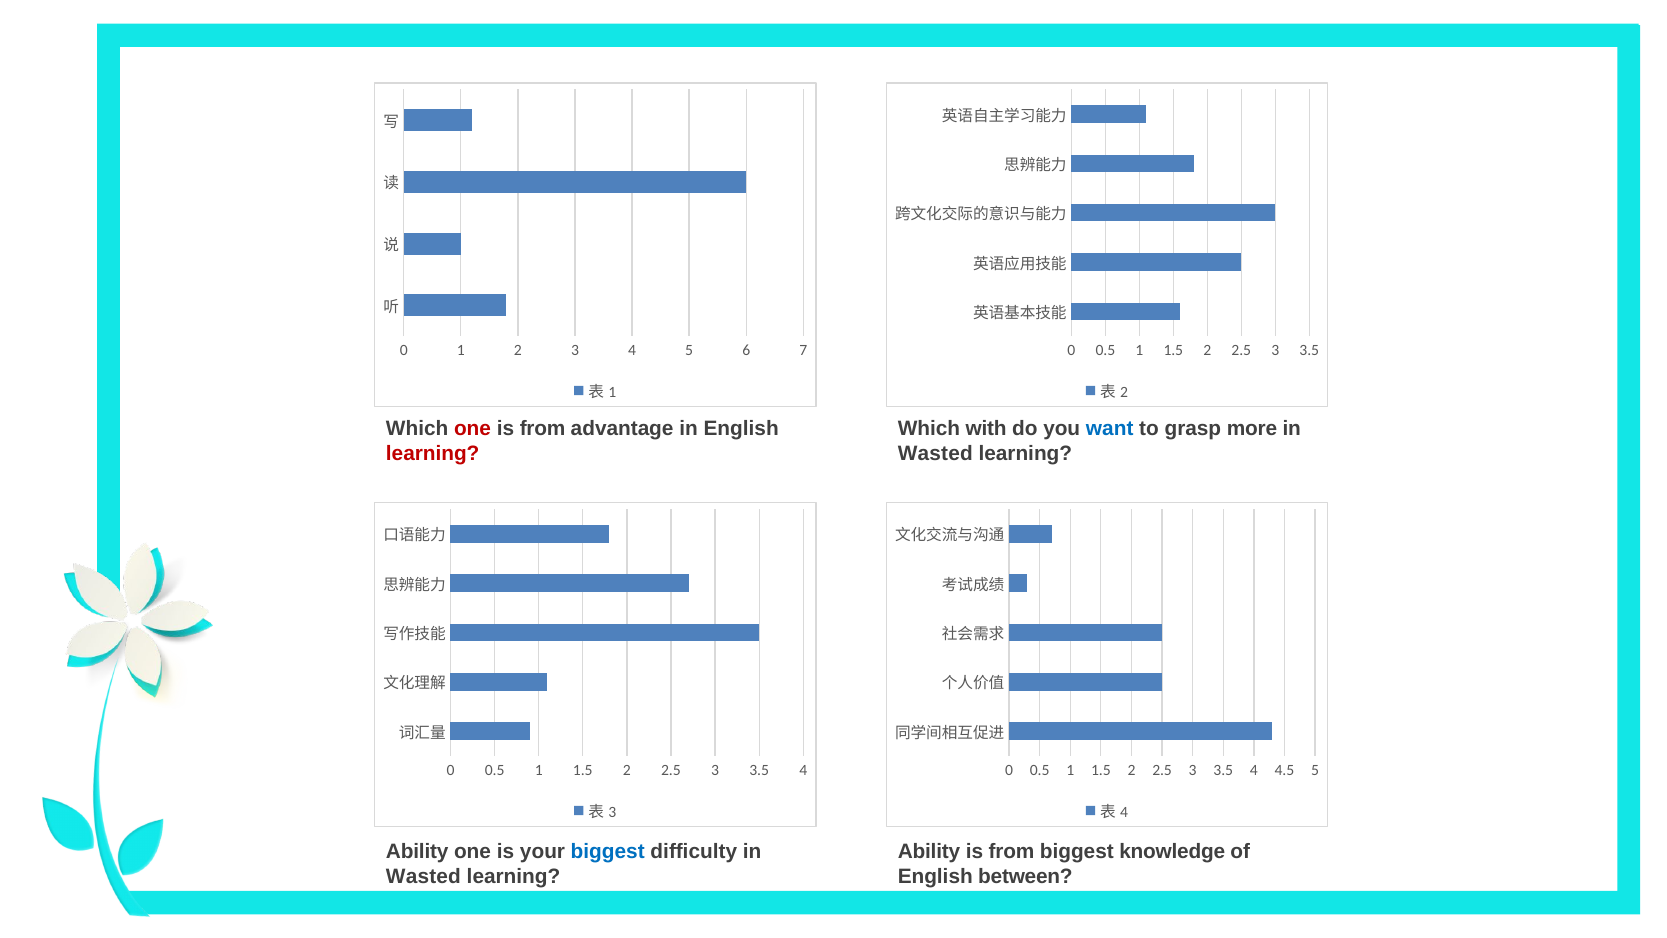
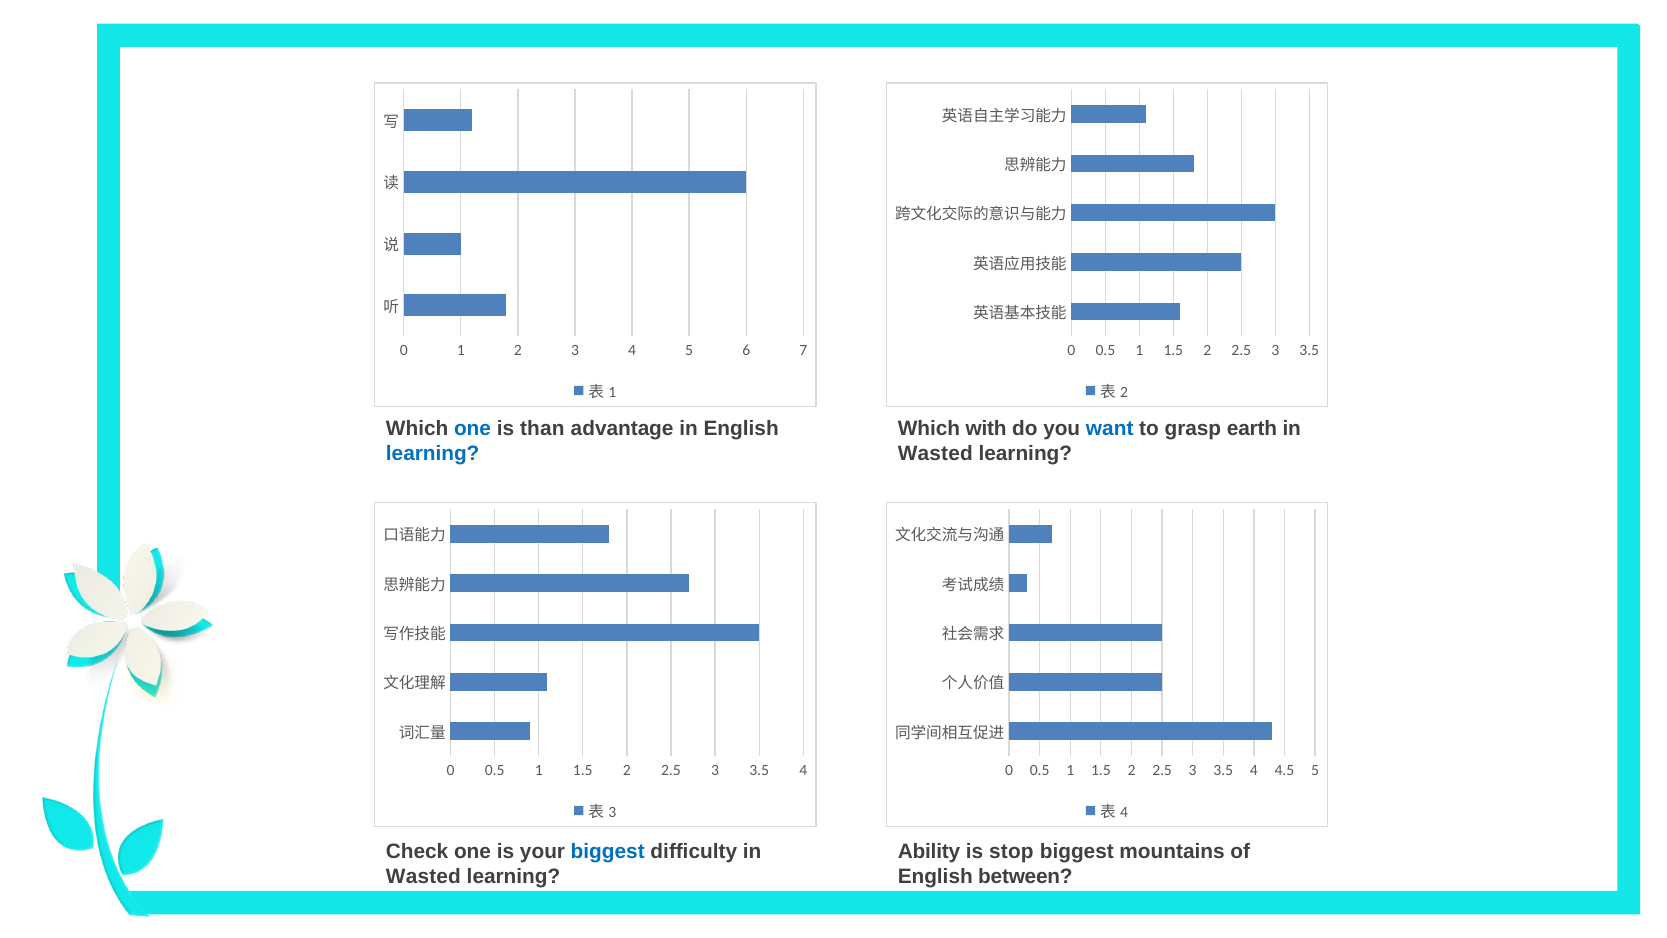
one colour: red -> blue (472, 429)
from: from -> than (542, 429)
more: more -> earth (1252, 429)
learning colour: red -> blue (433, 454)
Ability: Ability -> Check (417, 851)
from: from -> stop (1011, 851)
knowledge: knowledge -> mountains (1172, 851)
